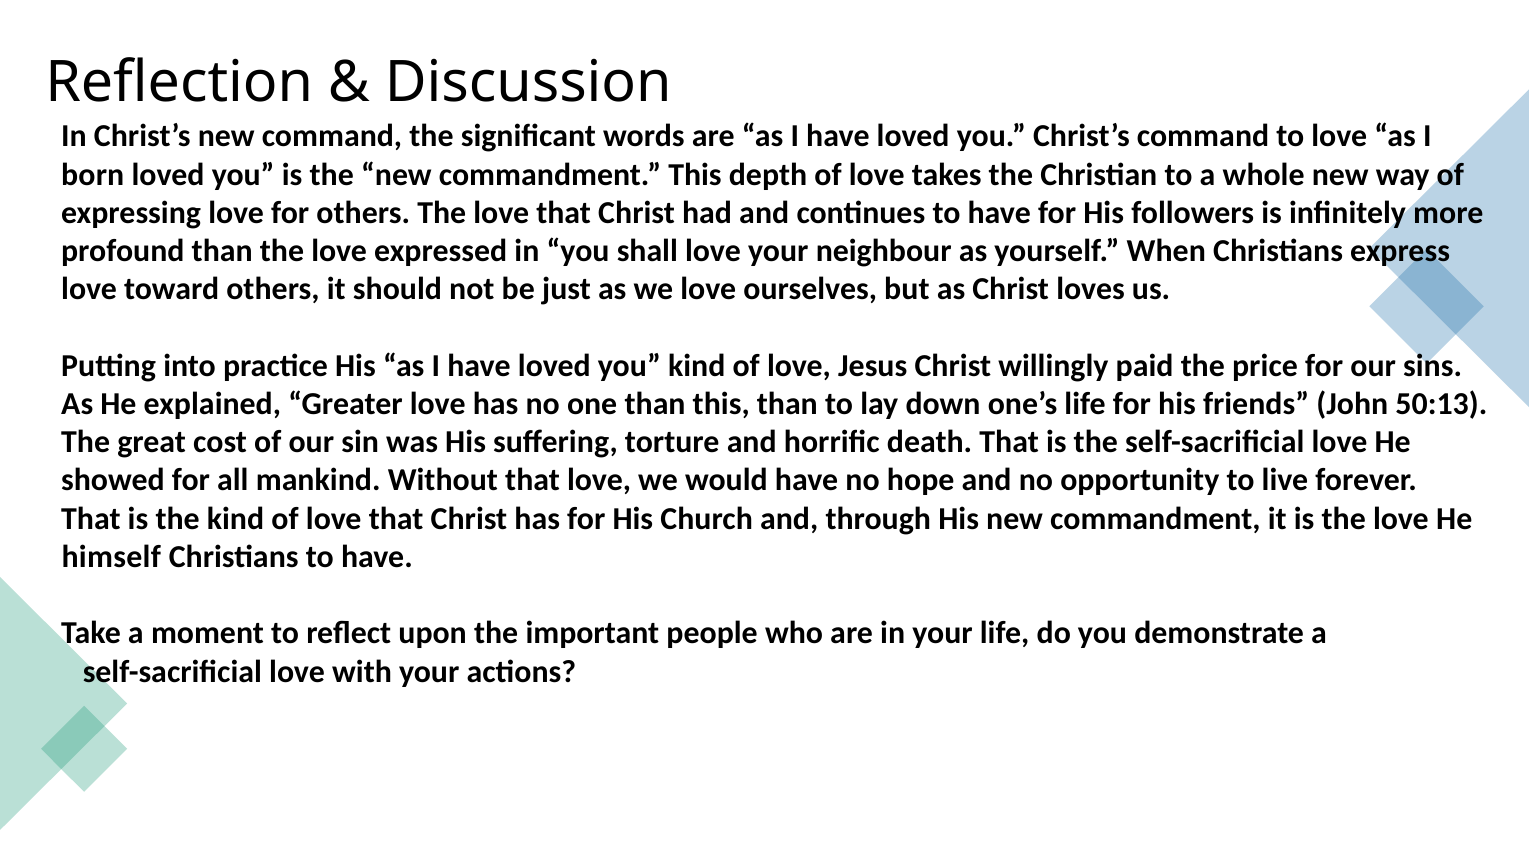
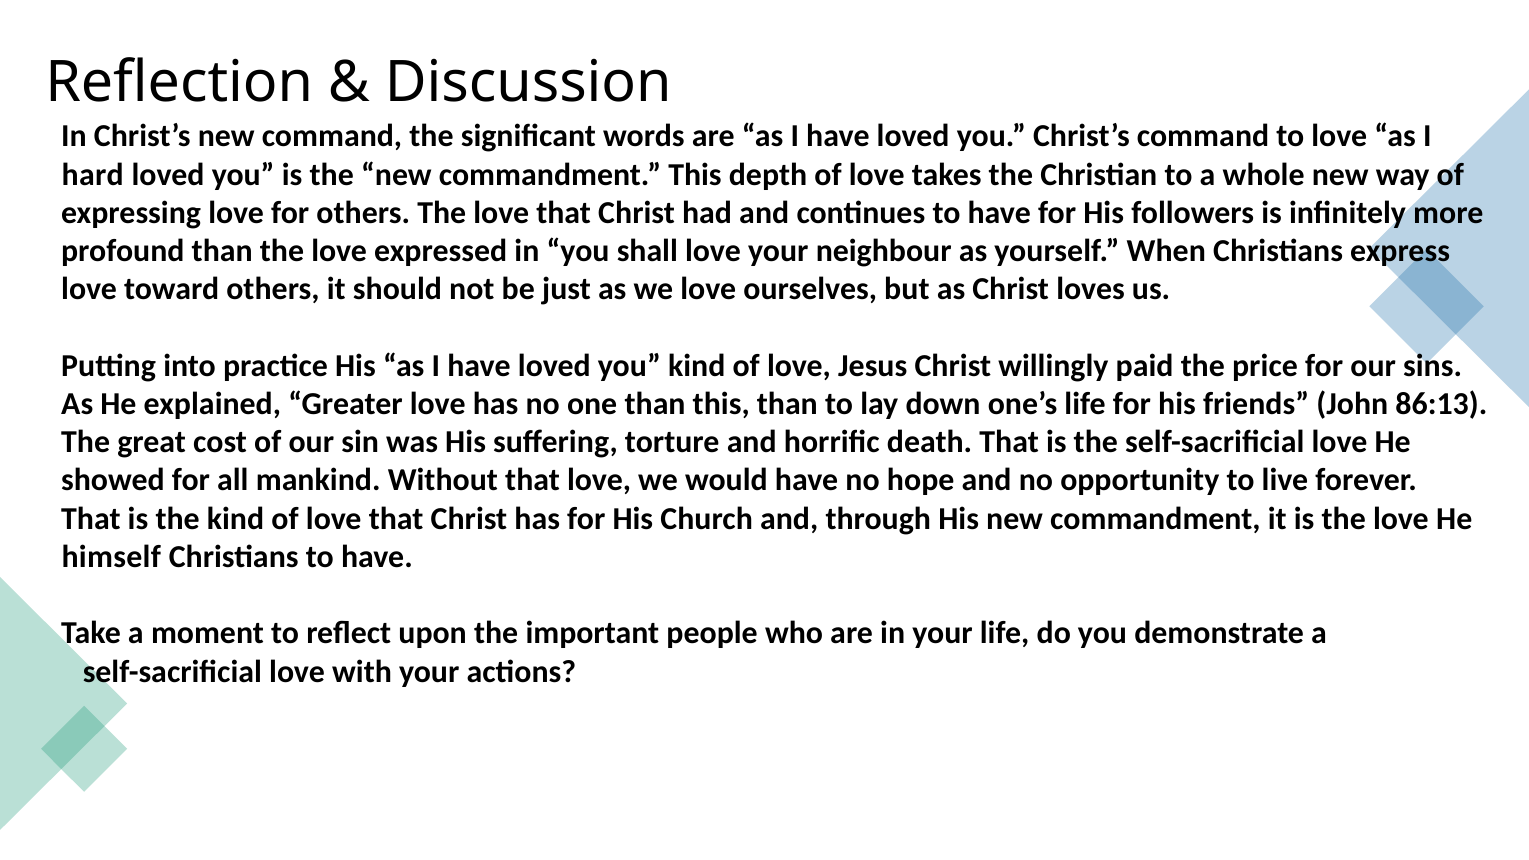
born: born -> hard (93, 175)
50:13: 50:13 -> 86:13 (1441, 404)
